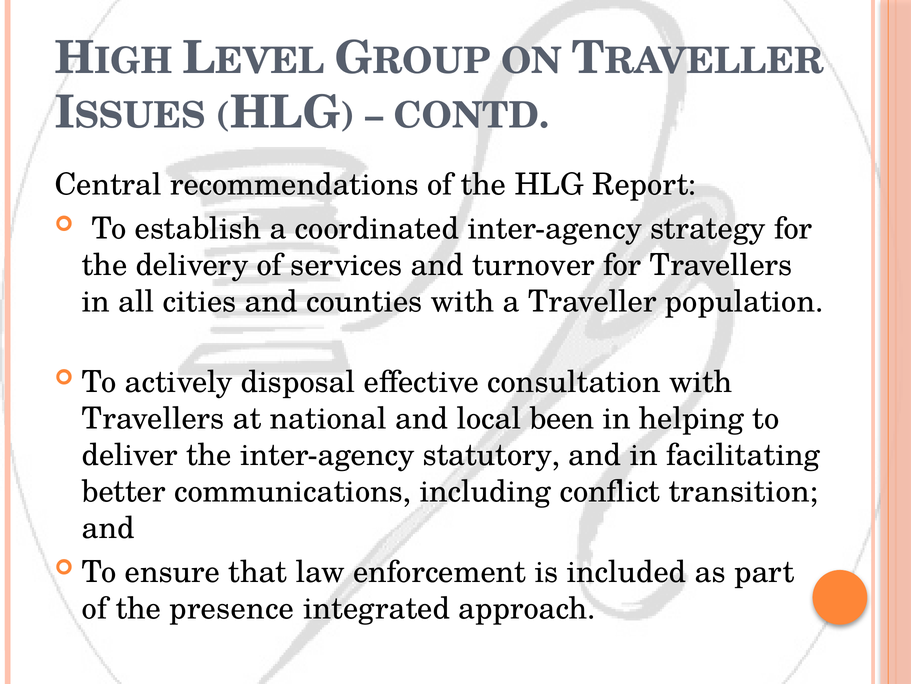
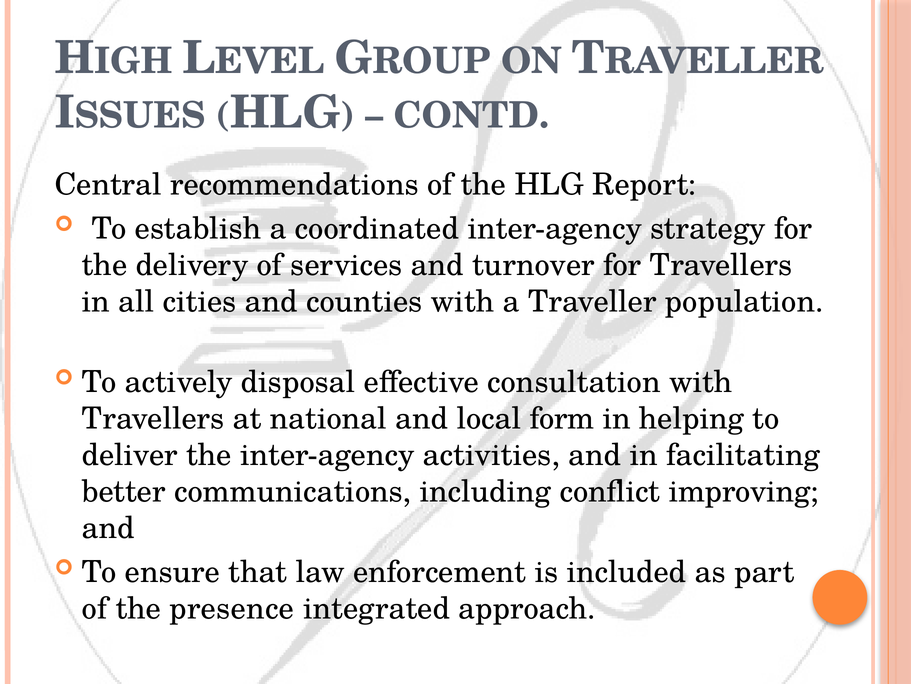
been: been -> form (562, 418)
statutory: statutory -> activities (491, 455)
transition: transition -> improving (744, 491)
